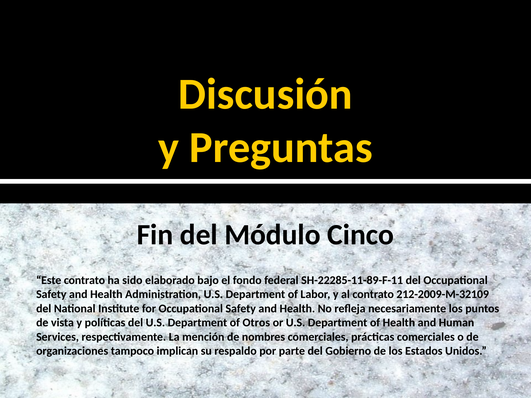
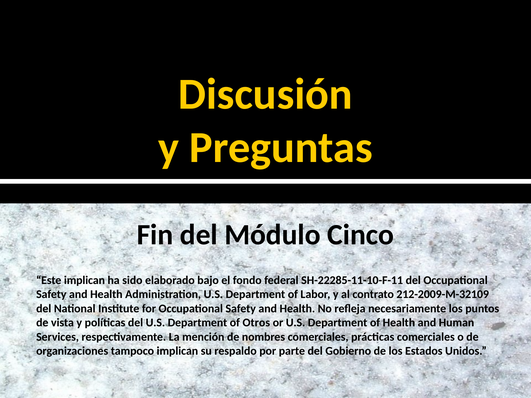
Este contrato: contrato -> implican (84, 280)
SH-22285-11-89-F-11: SH-22285-11-89-F-11 -> SH-22285-11-10-F-11 (352, 280)
